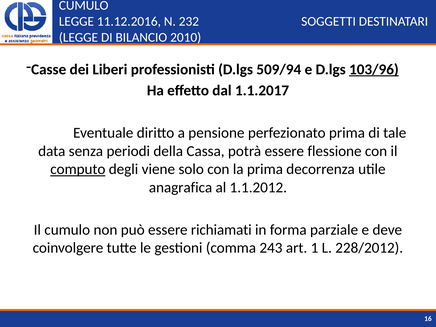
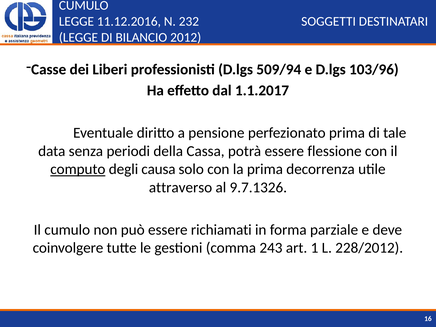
2010: 2010 -> 2012 (186, 37)
103/96 underline: present -> none (374, 69)
viene: viene -> causa (158, 169)
anagrafica: anagrafica -> attraverso (181, 187)
1.1.2012: 1.1.2012 -> 9.7.1326 (258, 187)
